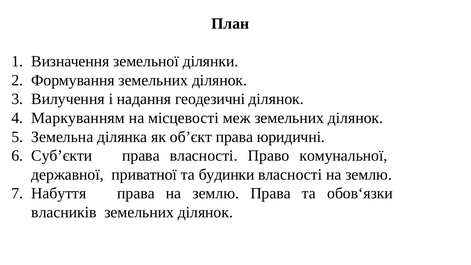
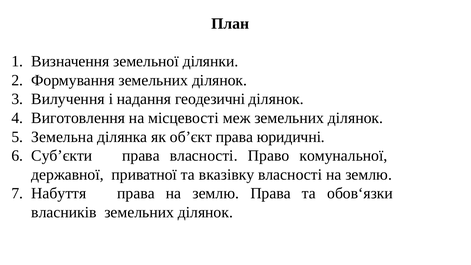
Маркуванням: Маркуванням -> Виготовлення (78, 118)
будинки: будинки -> вказівку (227, 174)
